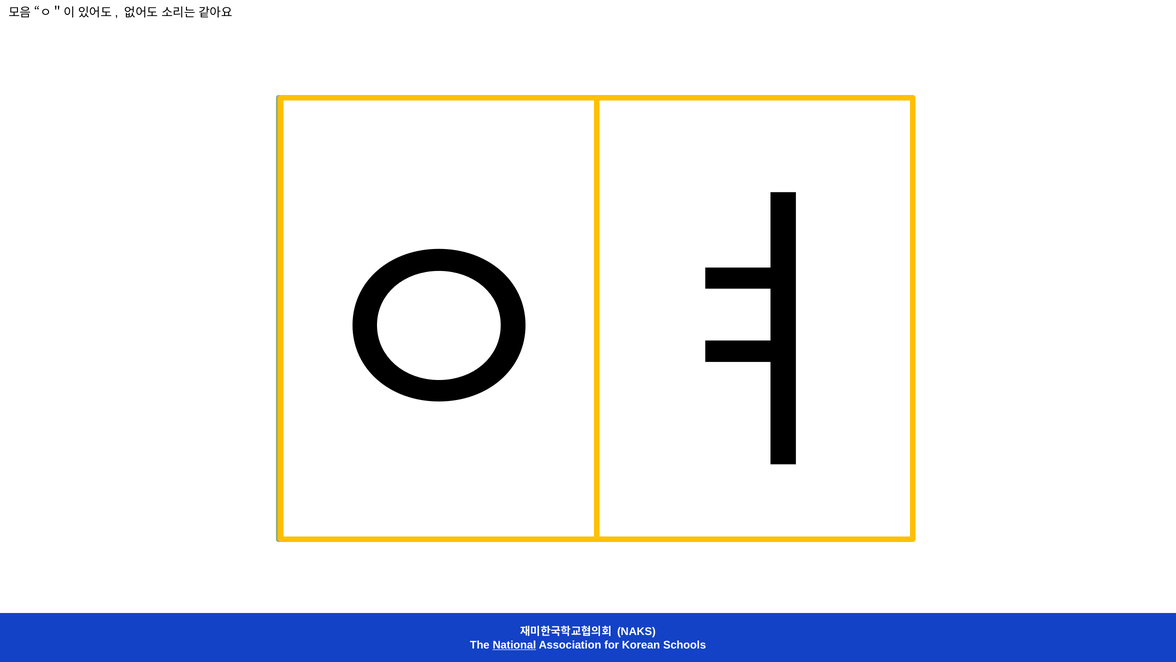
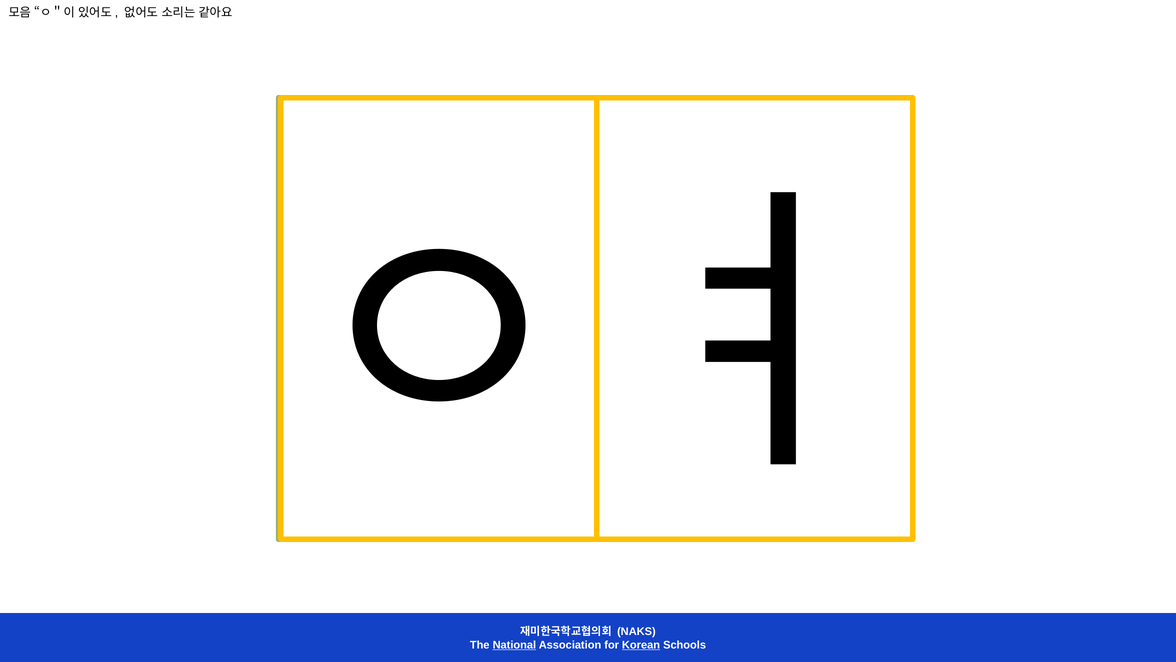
Korean underline: none -> present (641, 644)
